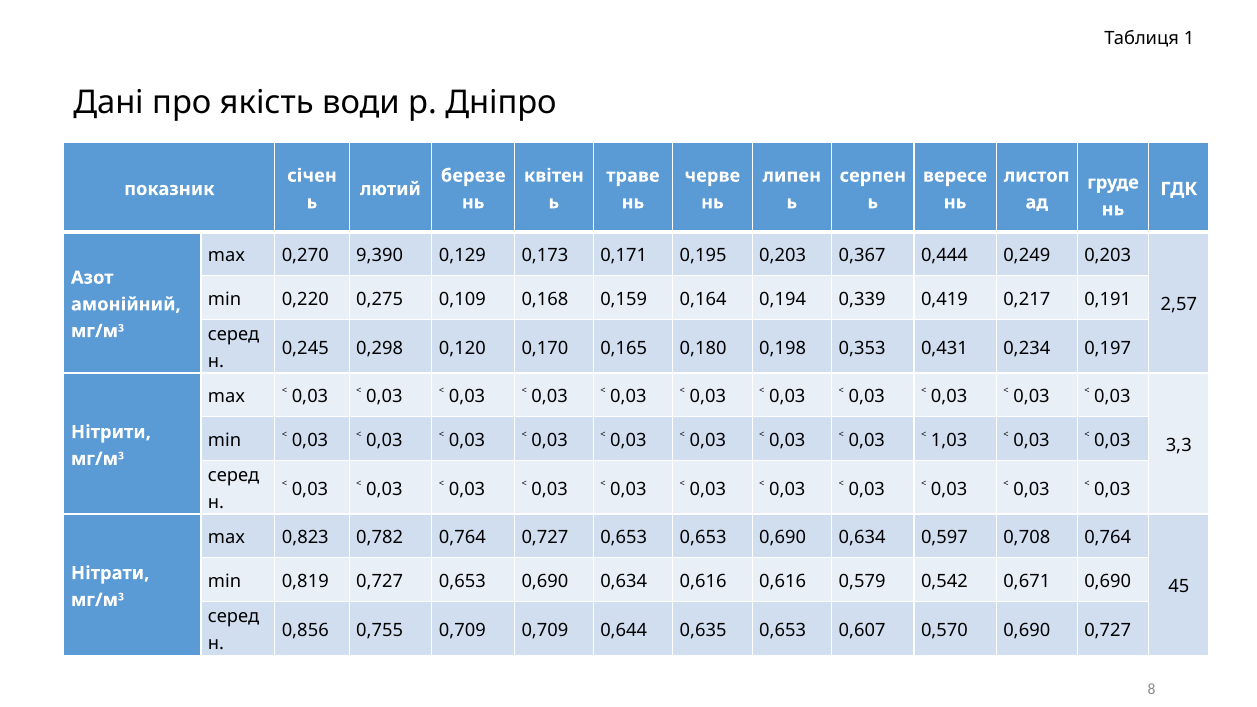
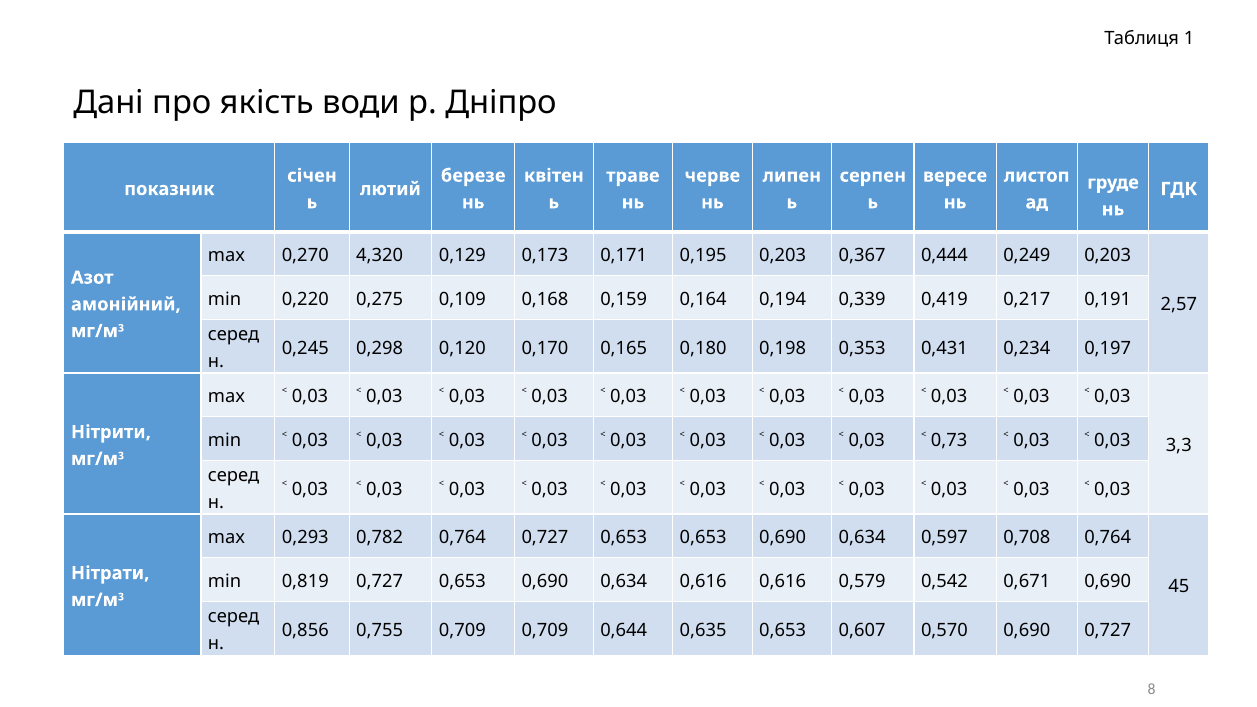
9,390: 9,390 -> 4,320 (380, 256)
1,03: 1,03 -> 0,73 (949, 441)
0,823: 0,823 -> 0,293 (305, 538)
